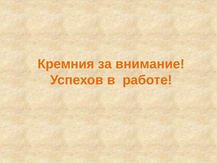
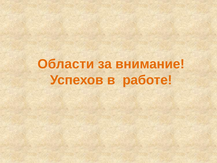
Кремния: Кремния -> Области (66, 64)
